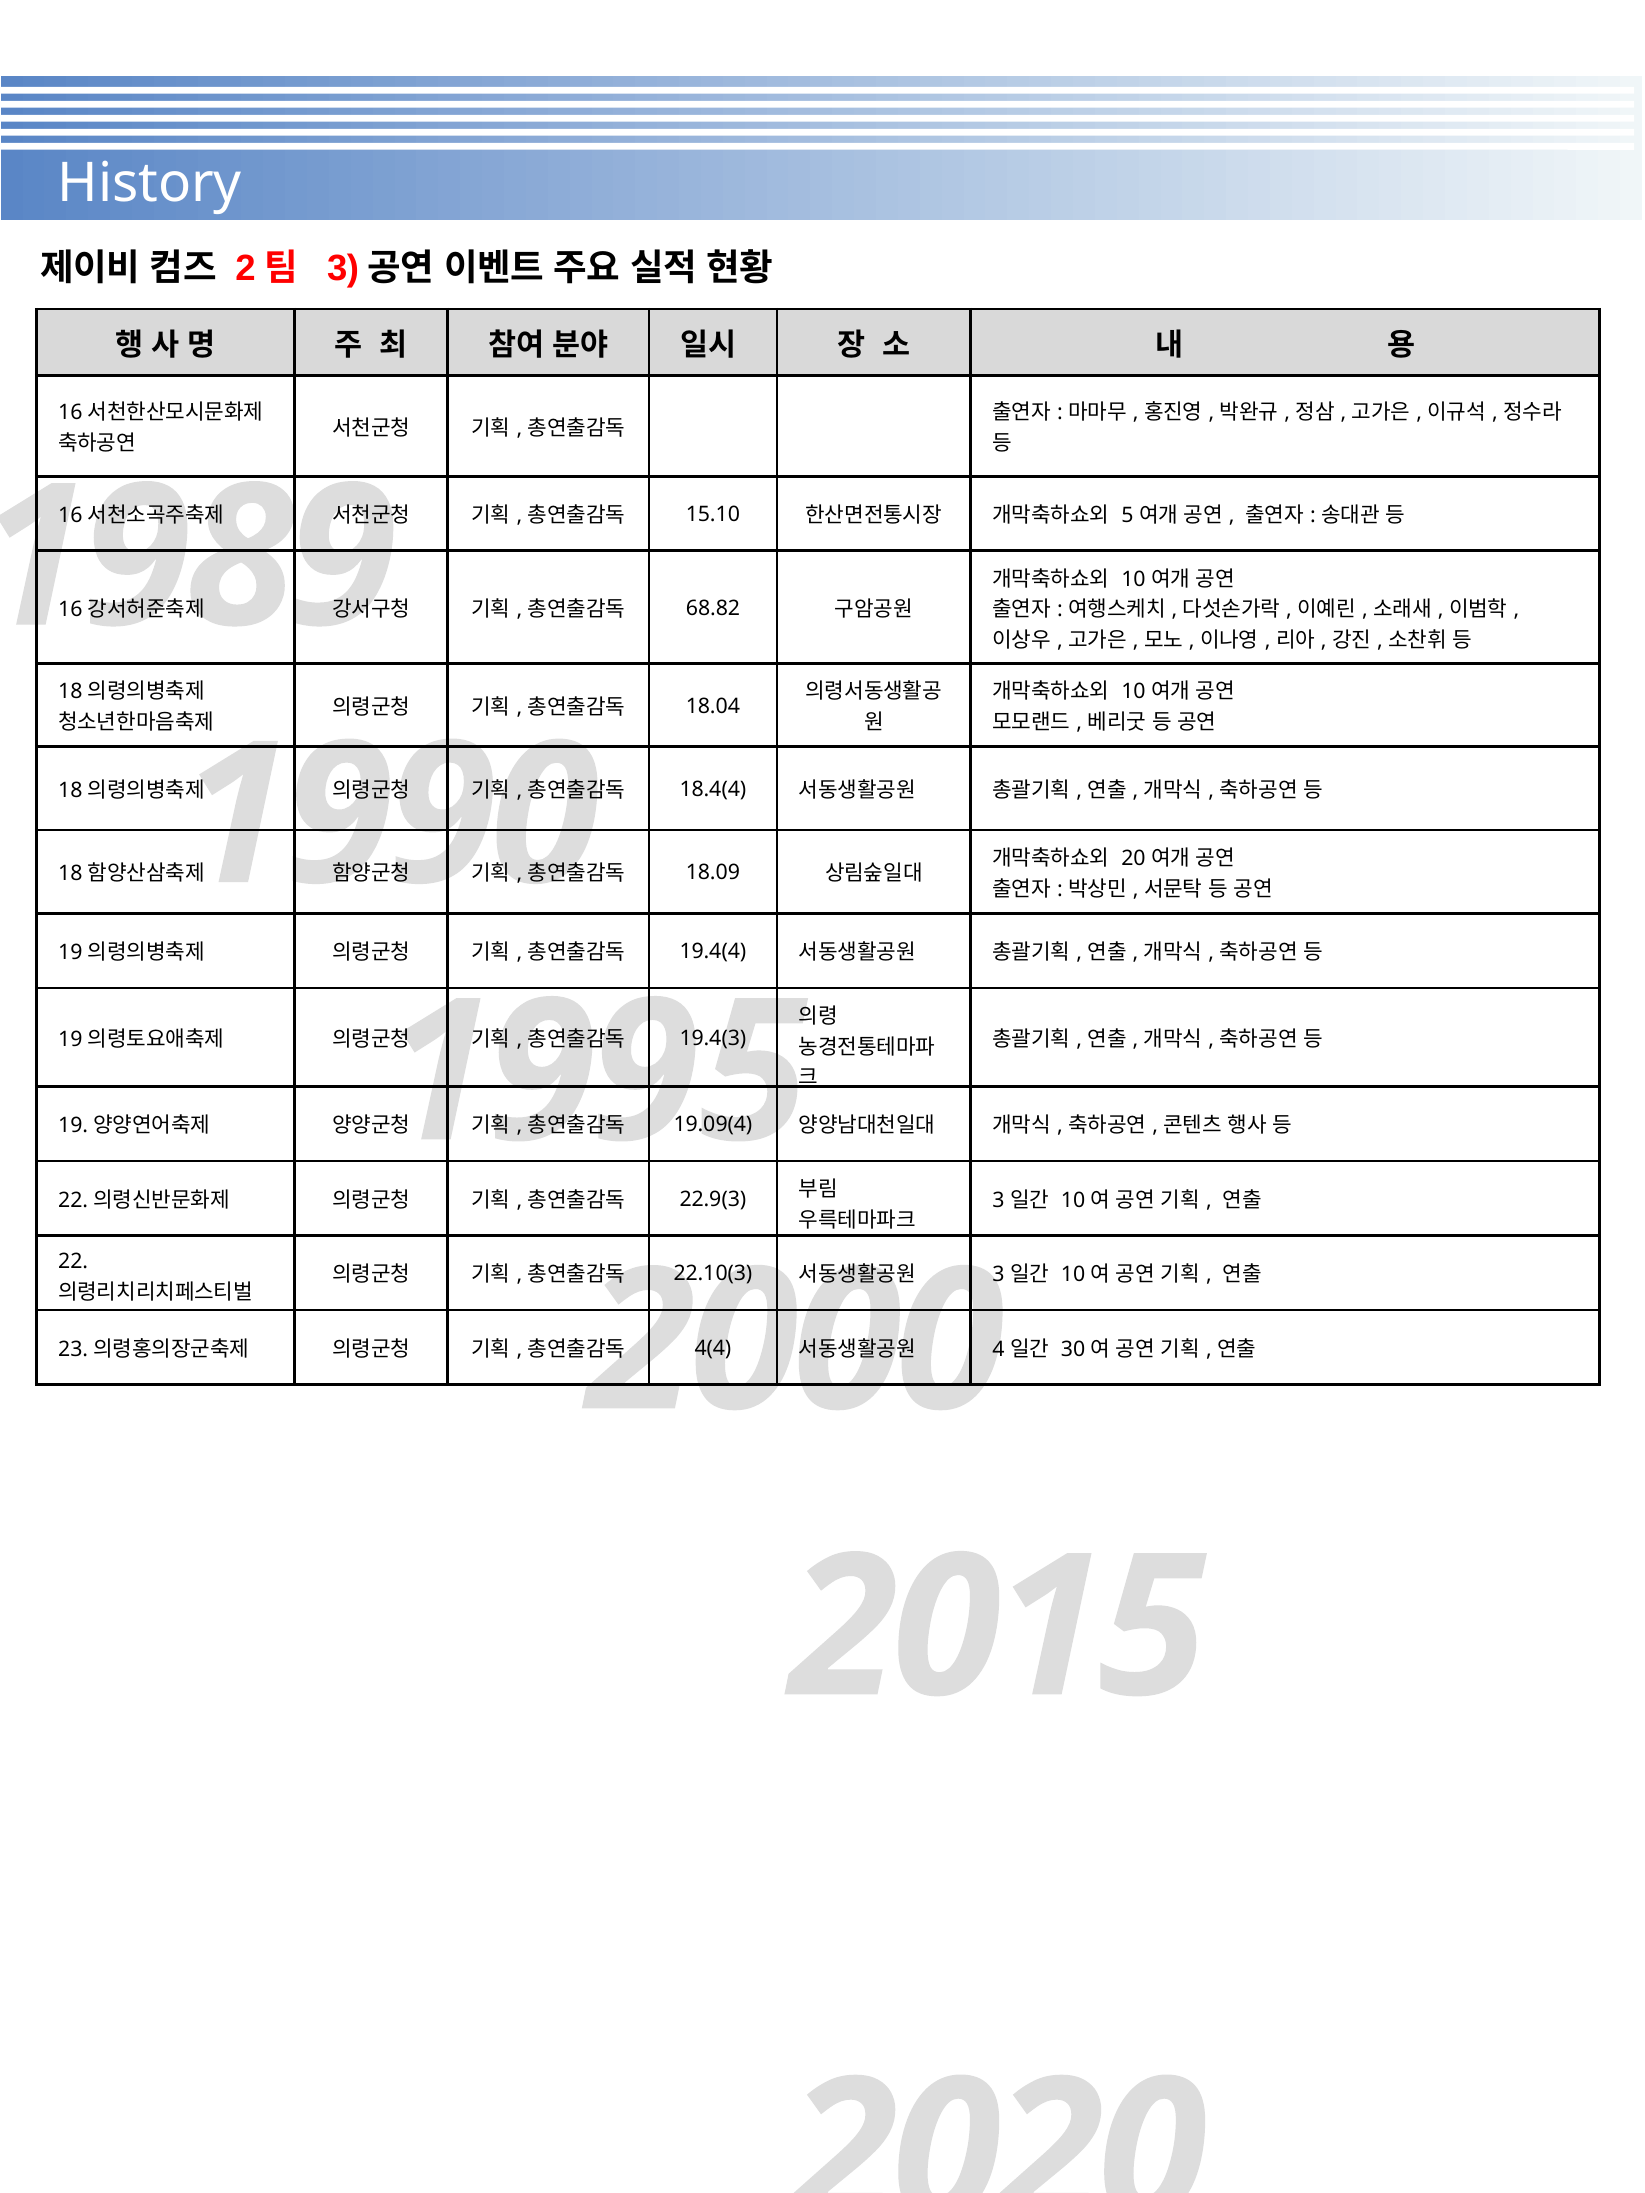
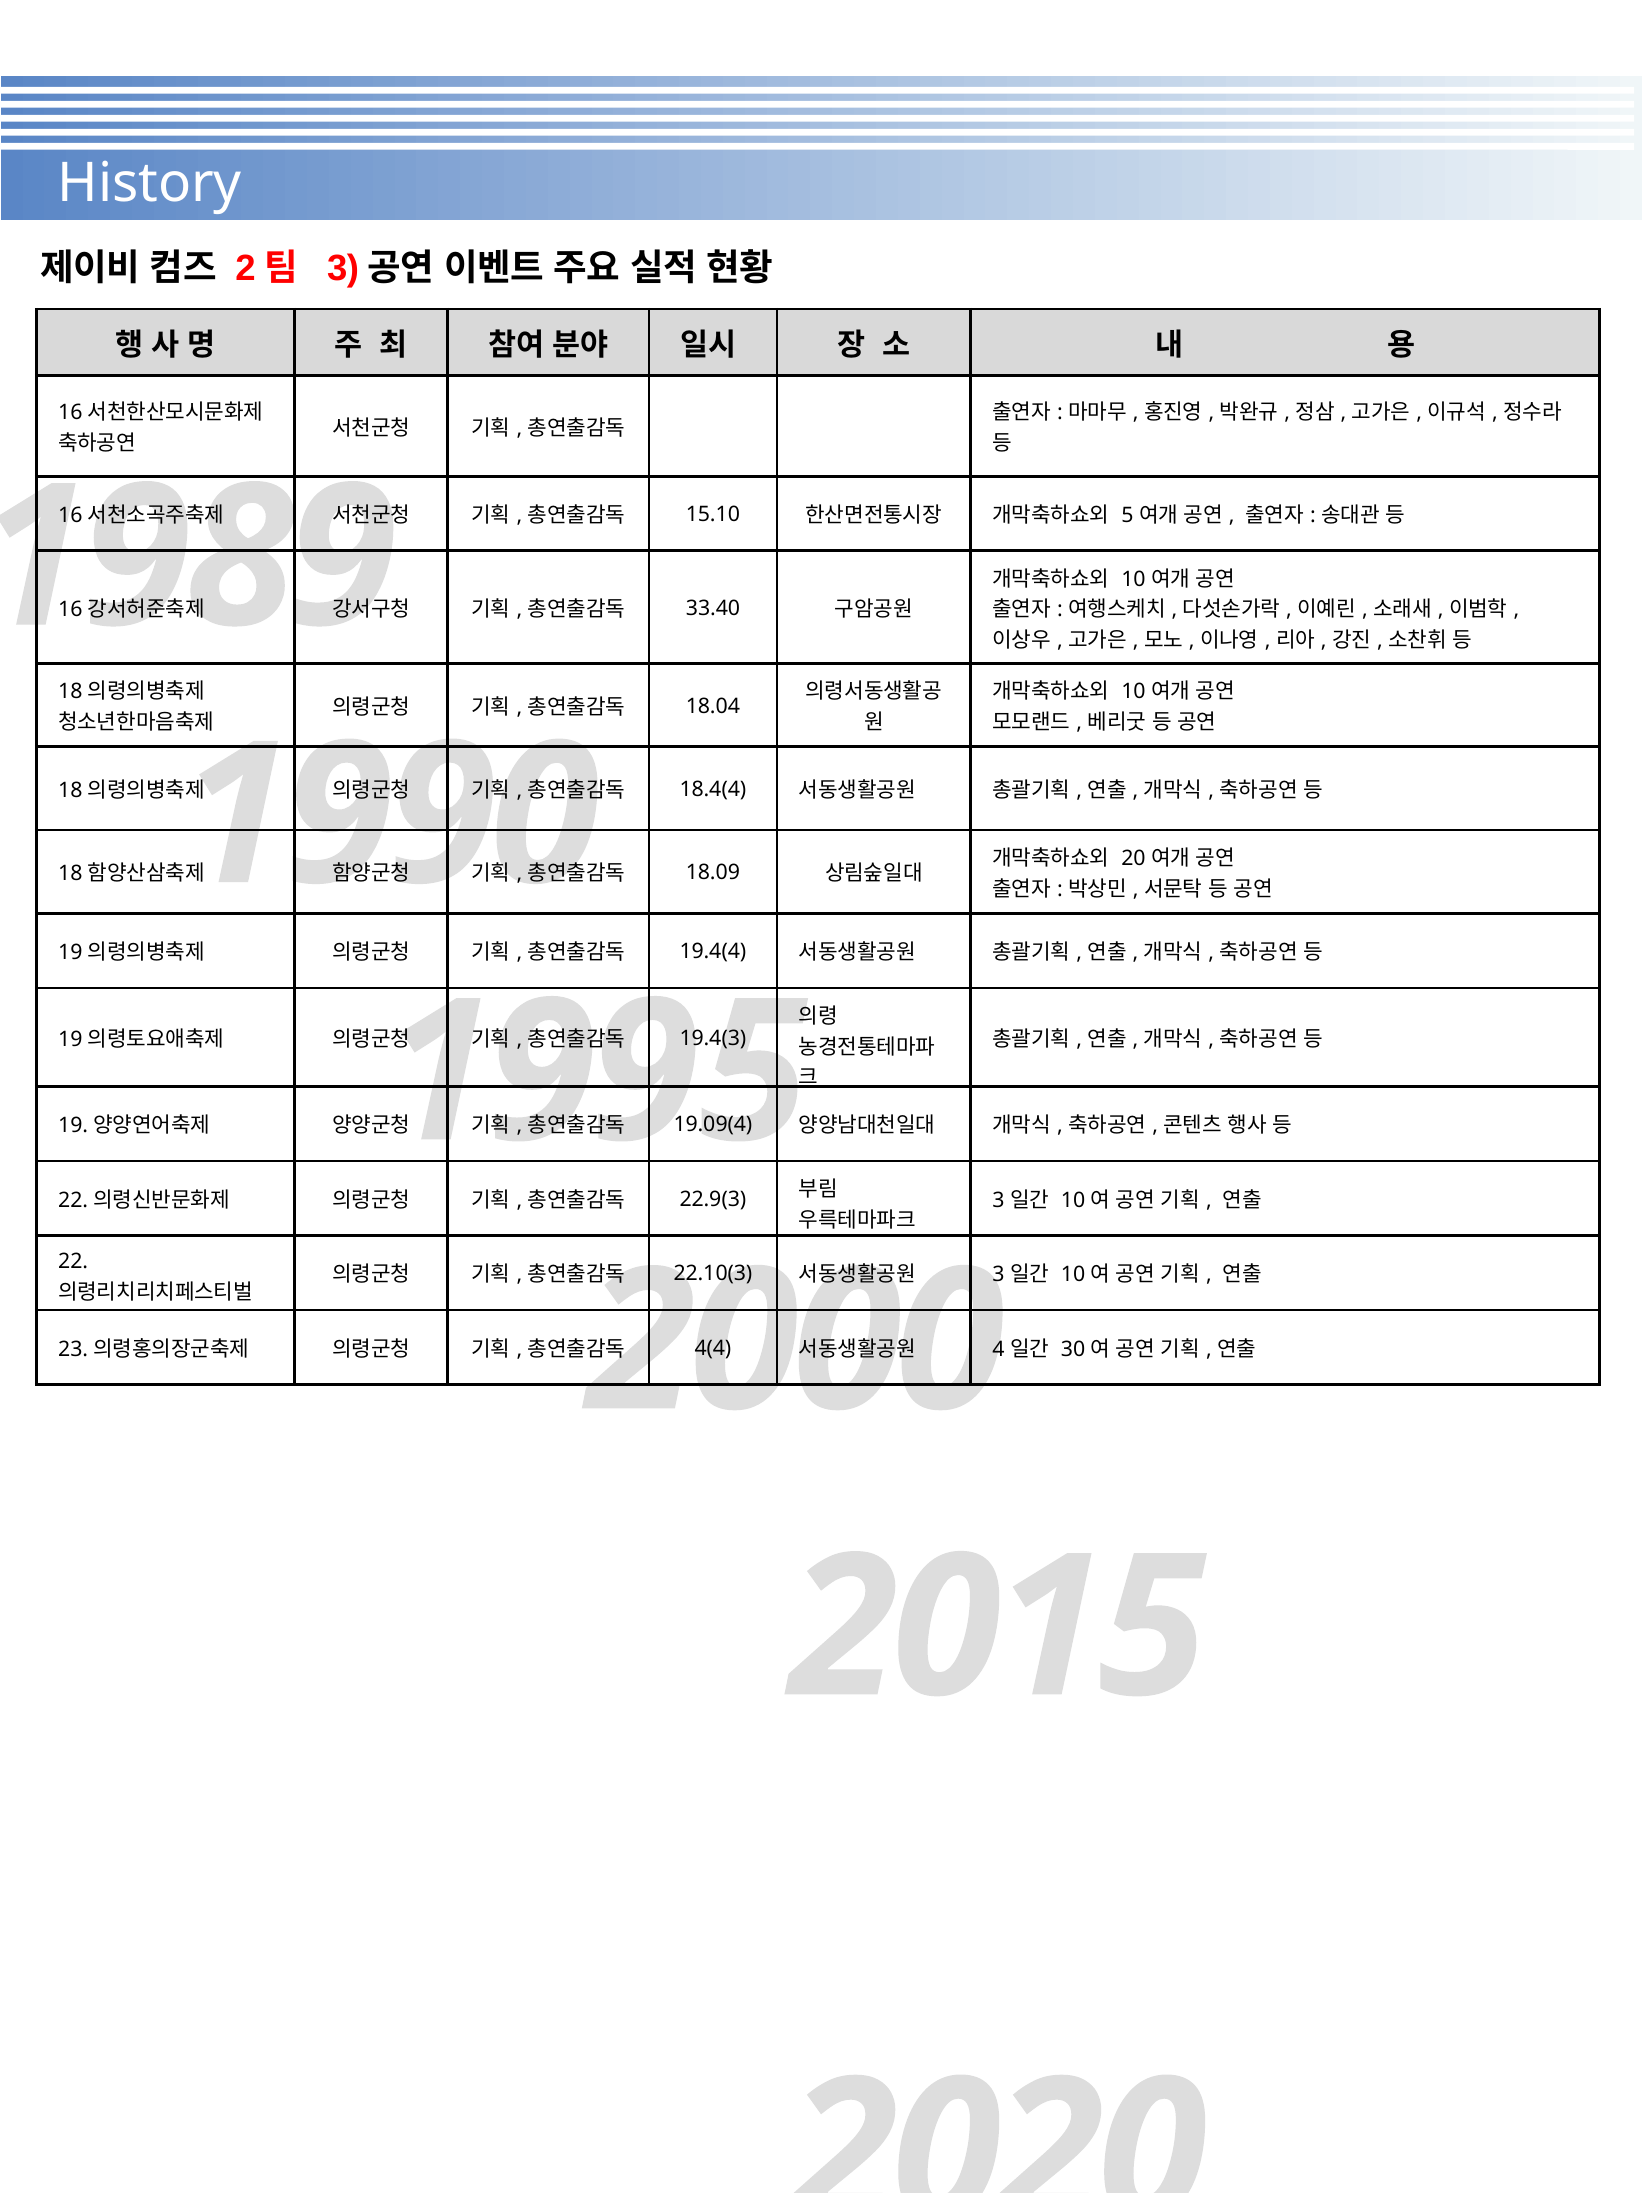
68.82: 68.82 -> 33.40 (713, 608)
